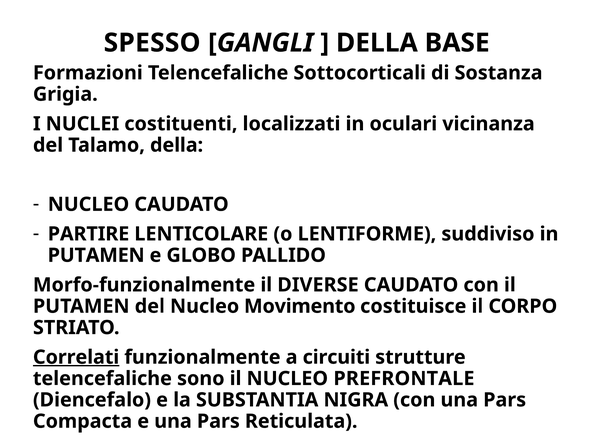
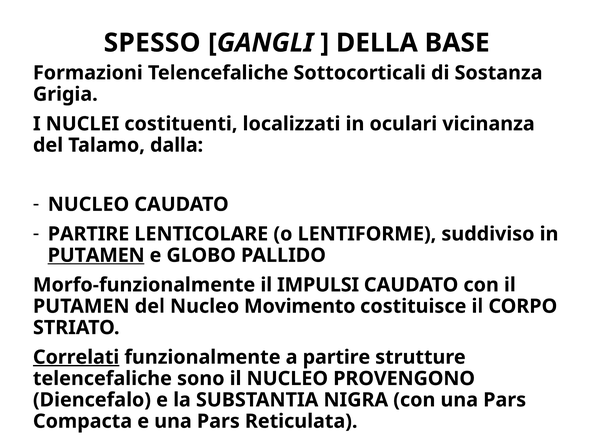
Talamo della: della -> dalla (177, 145)
PUTAMEN underline: none -> present (96, 255)
DIVERSE: DIVERSE -> IMPULSI (318, 285)
a circuiti: circuiti -> partire (336, 357)
PREFRONTALE: PREFRONTALE -> PROVENGONO (404, 378)
